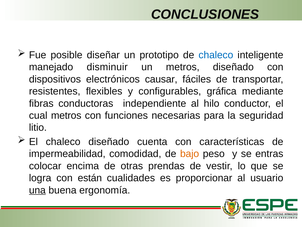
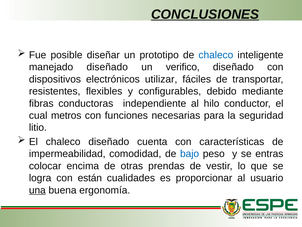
CONCLUSIONES underline: none -> present (205, 14)
manejado disminuir: disminuir -> diseñado (107, 67)
un metros: metros -> verifico (183, 67)
causar: causar -> utilizar (161, 79)
gráfica: gráfica -> debido (222, 91)
bajo colour: orange -> blue (190, 154)
